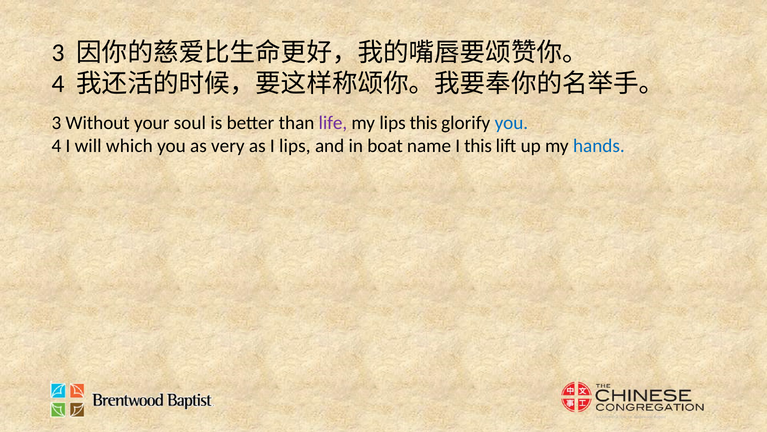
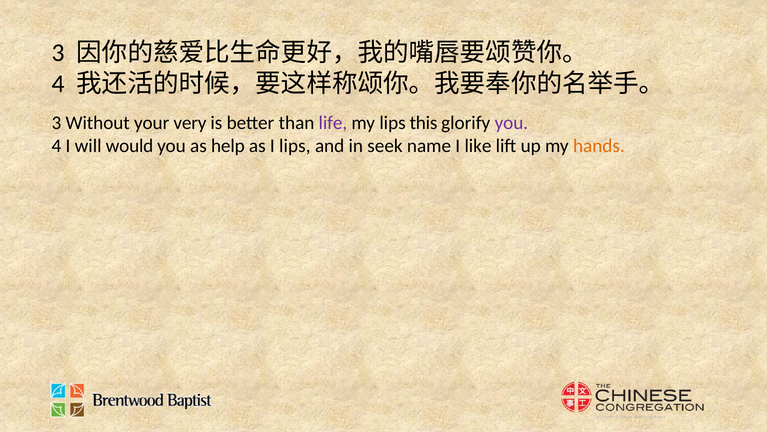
soul: soul -> very (190, 123)
you colour: blue -> purple (511, 123)
which: which -> would (130, 146)
very: very -> help (228, 146)
boat: boat -> seek (385, 146)
I this: this -> like (478, 146)
hands colour: blue -> orange (599, 146)
